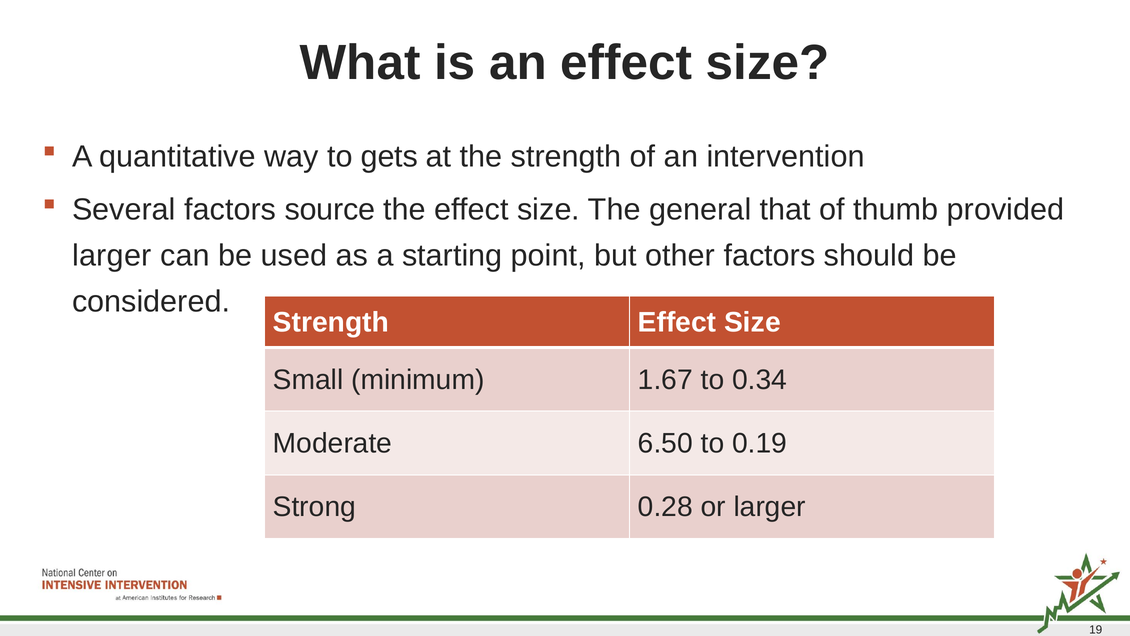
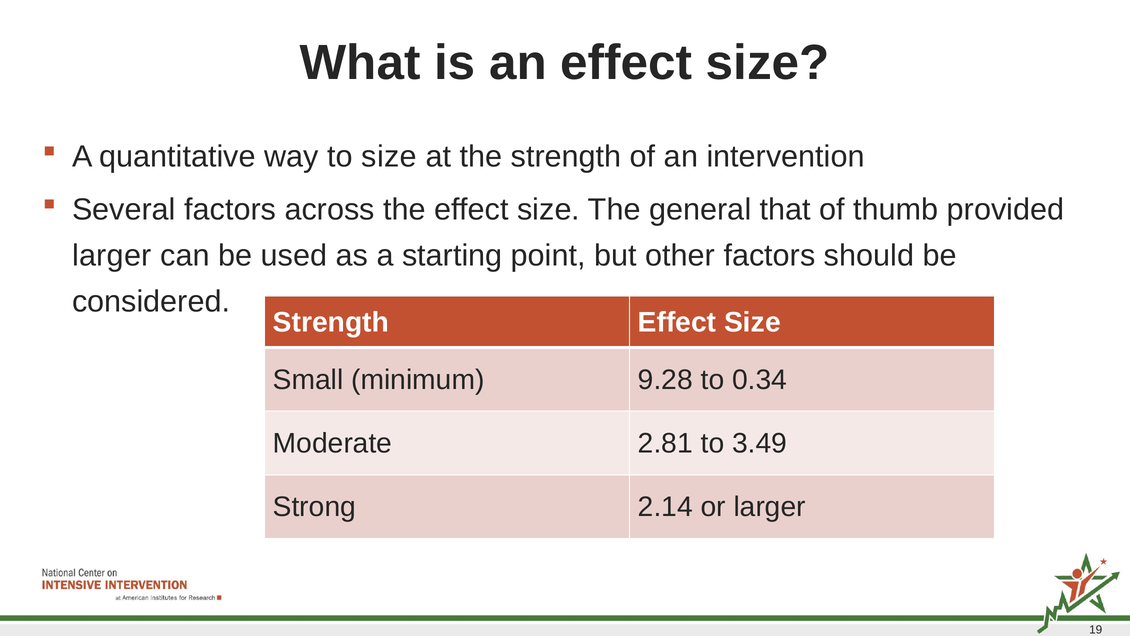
to gets: gets -> size (389, 157)
source: source -> across (330, 210)
1.67: 1.67 -> 9.28 (665, 380)
6.50: 6.50 -> 2.81 (665, 443)
0.19: 0.19 -> 3.49 (760, 443)
0.28: 0.28 -> 2.14 (665, 507)
